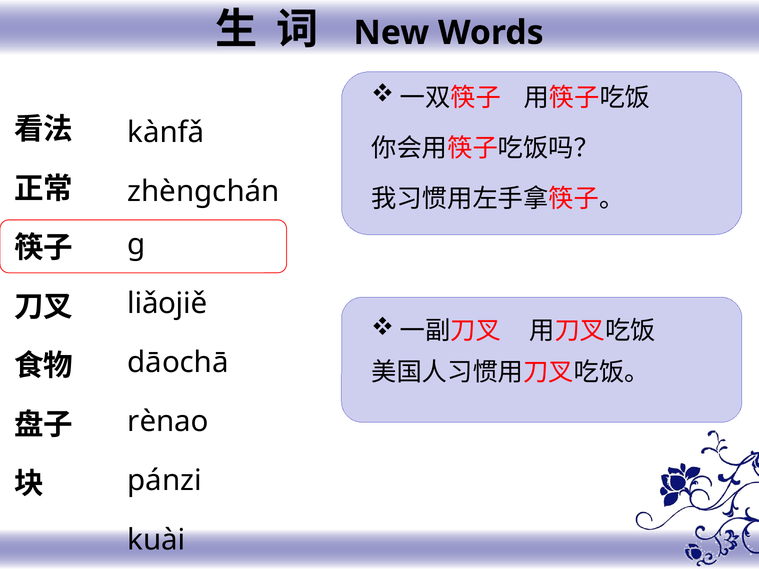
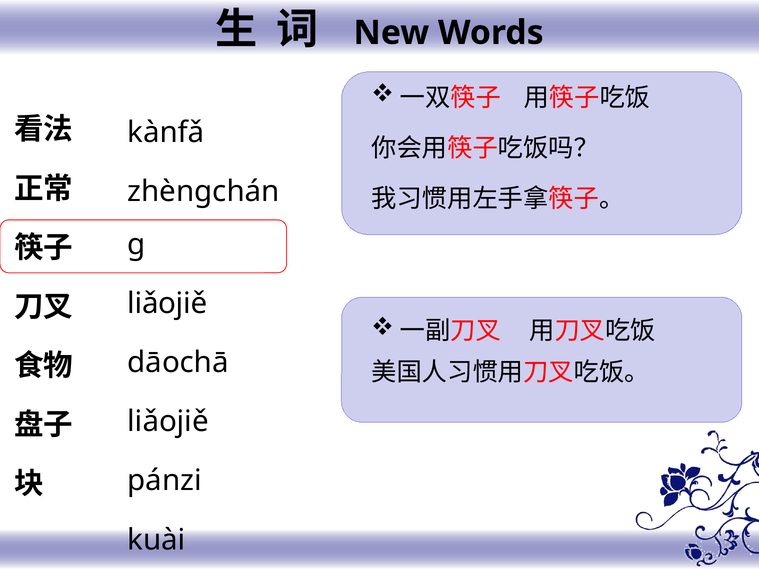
rènao: rènao -> liǎojiě (168, 422)
